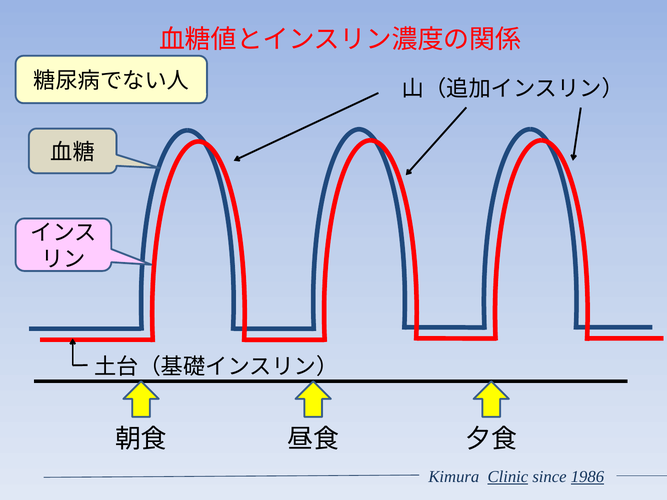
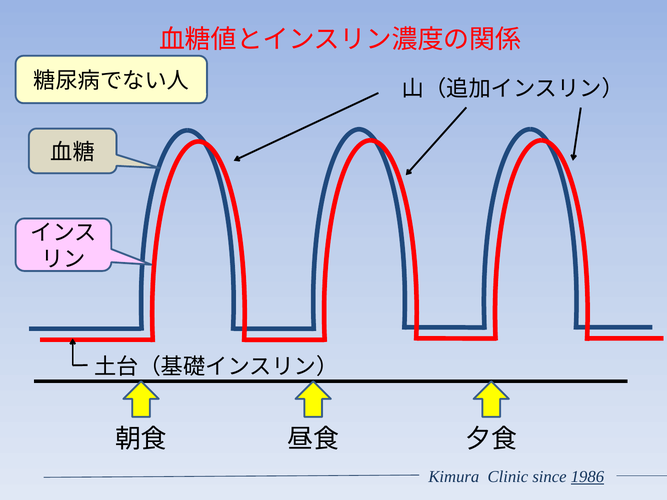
Clinic underline: present -> none (508, 477)
